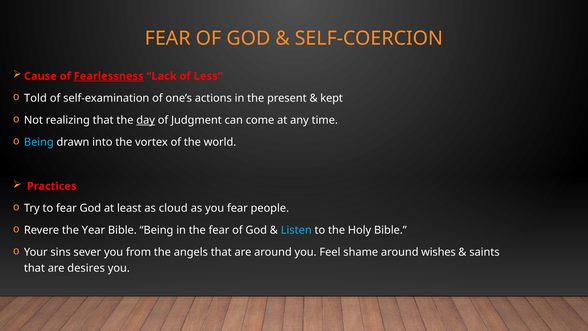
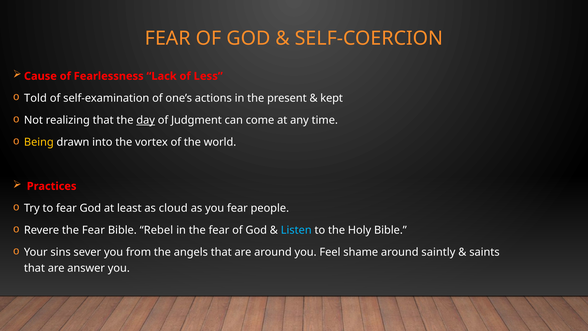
Fearlessness underline: present -> none (109, 76)
Being colour: light blue -> yellow (39, 142)
Revere the Year: Year -> Fear (93, 230)
Bible Being: Being -> Rebel (156, 230)
wishes: wishes -> saintly (438, 252)
desires: desires -> answer (86, 268)
